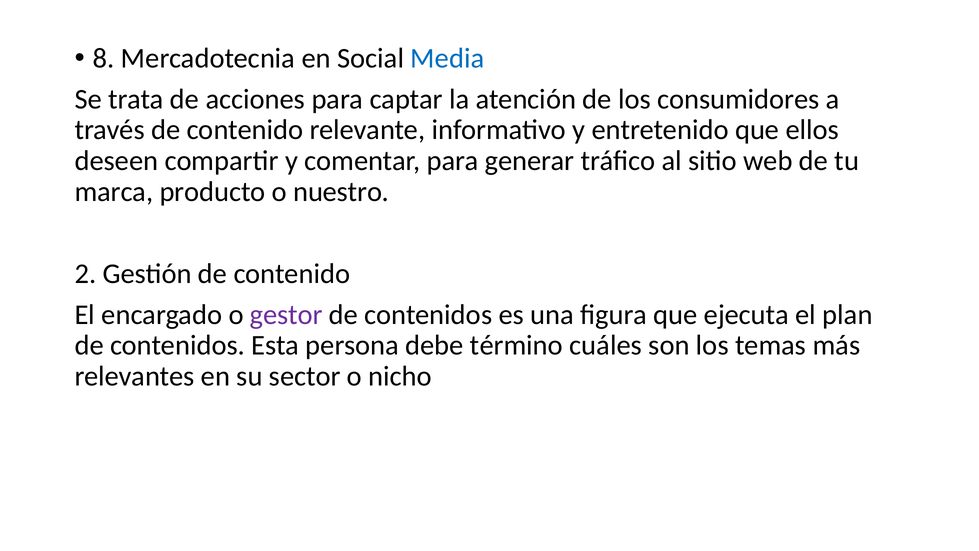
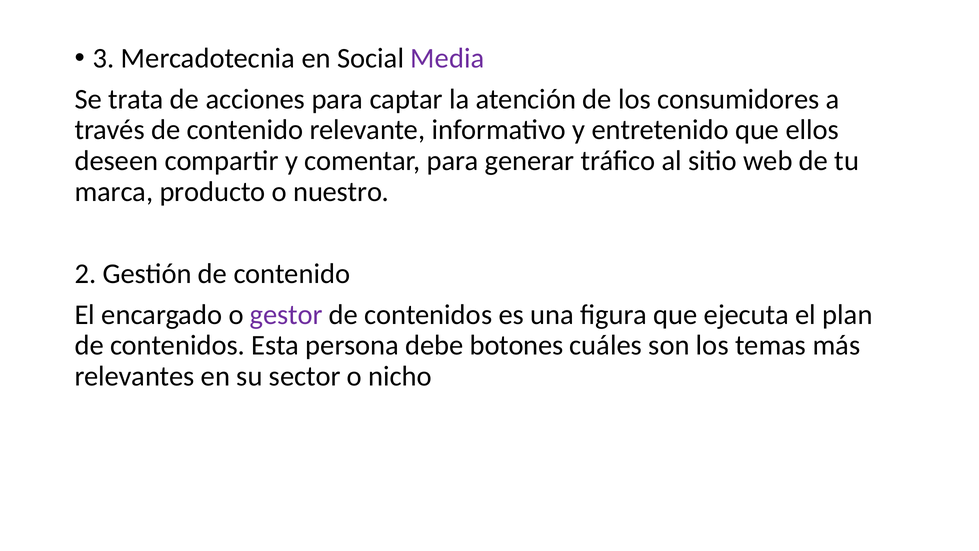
8: 8 -> 3 (104, 58)
Media colour: blue -> purple (447, 58)
término: término -> botones (517, 345)
